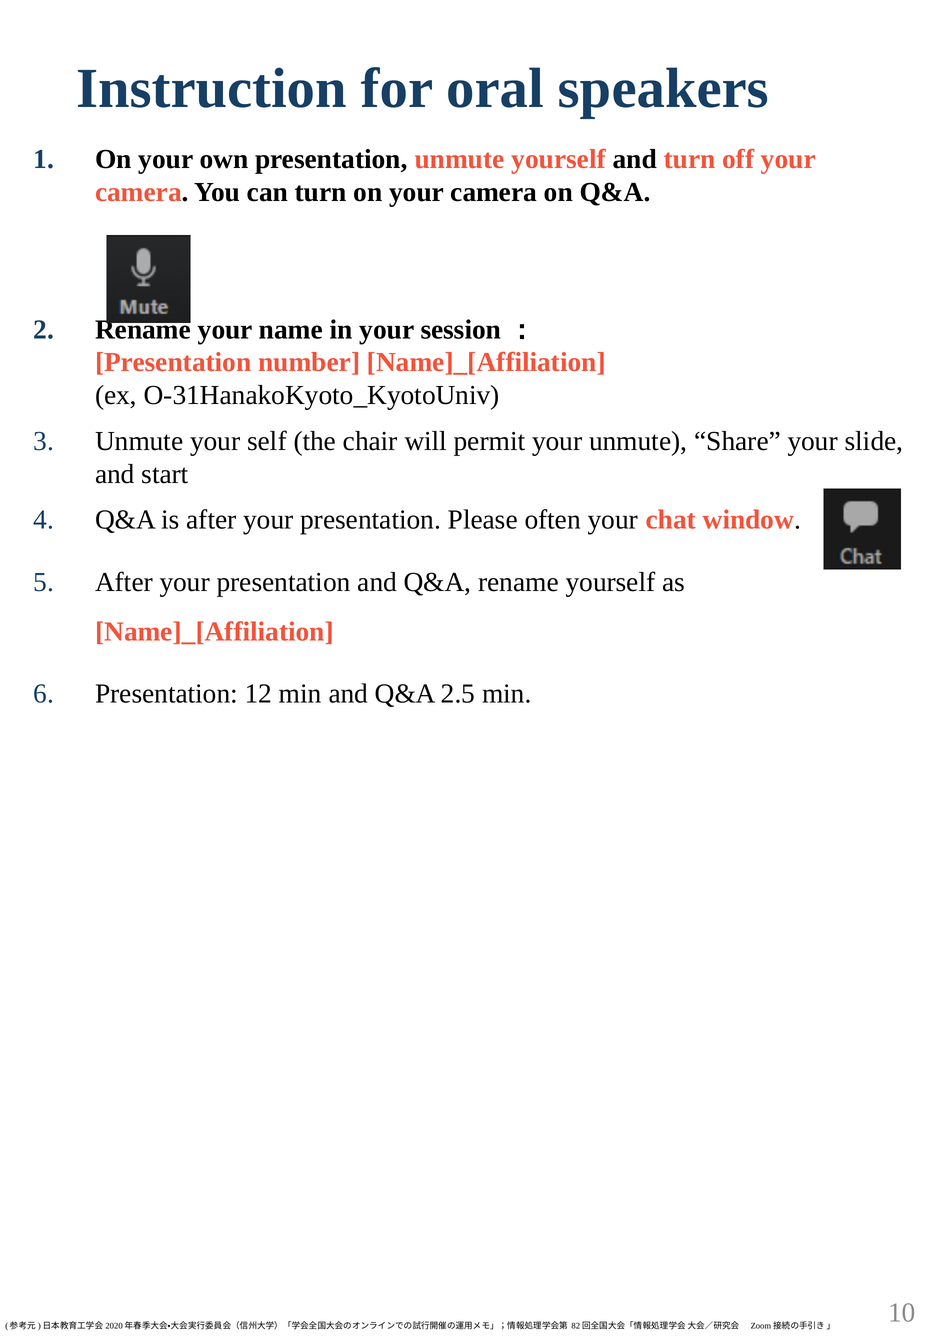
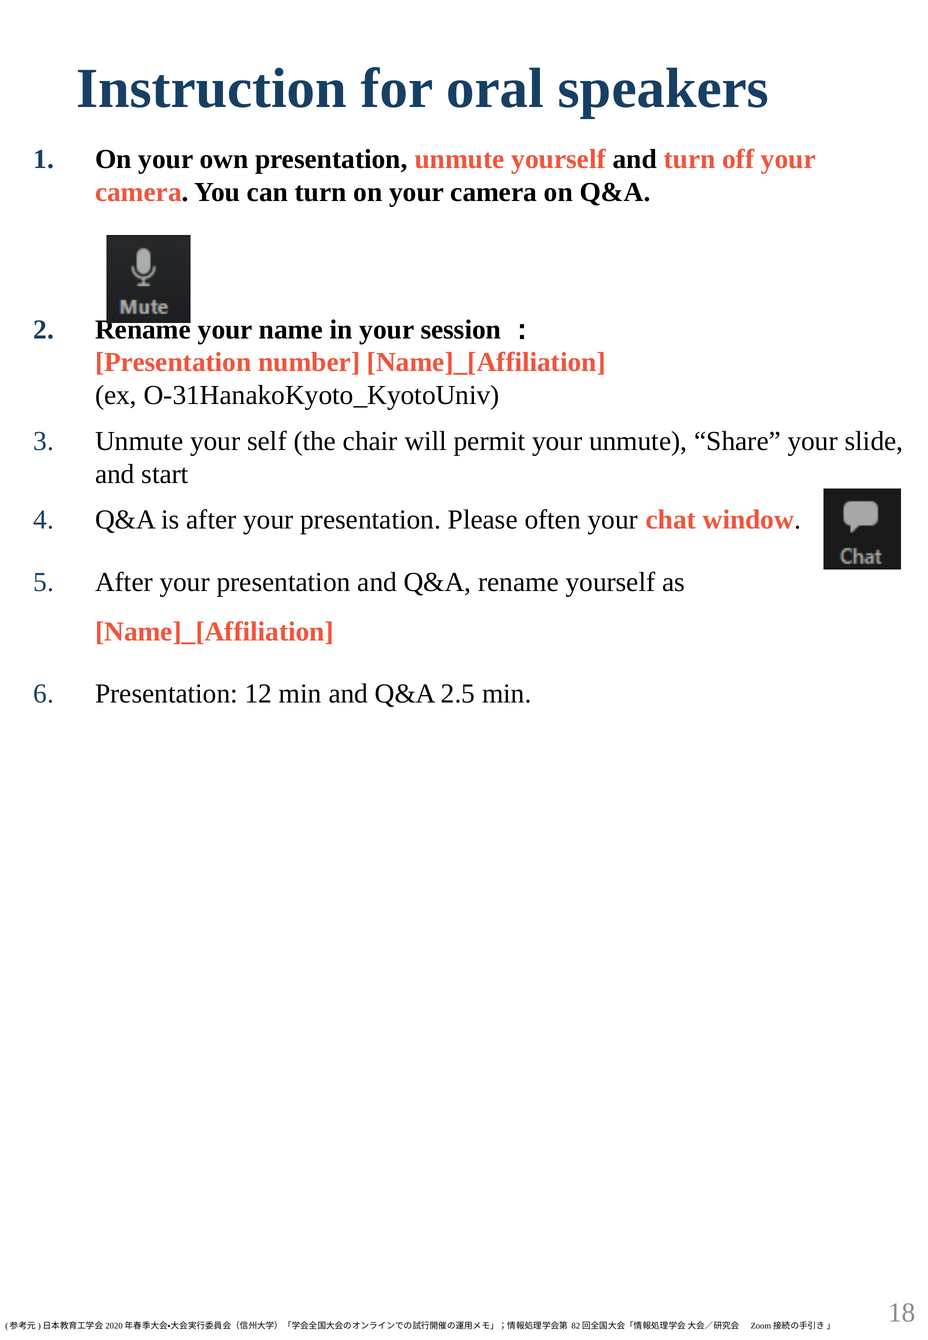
10: 10 -> 18 (902, 1313)
